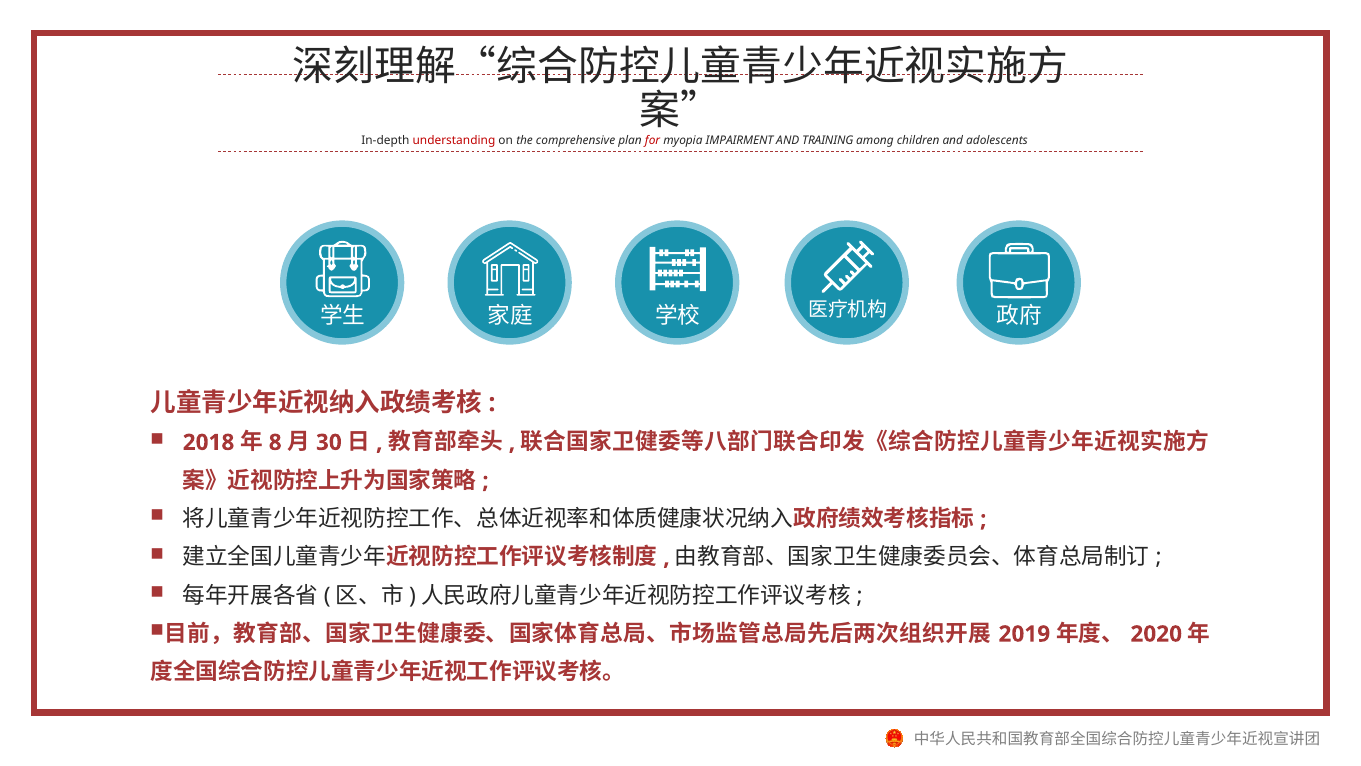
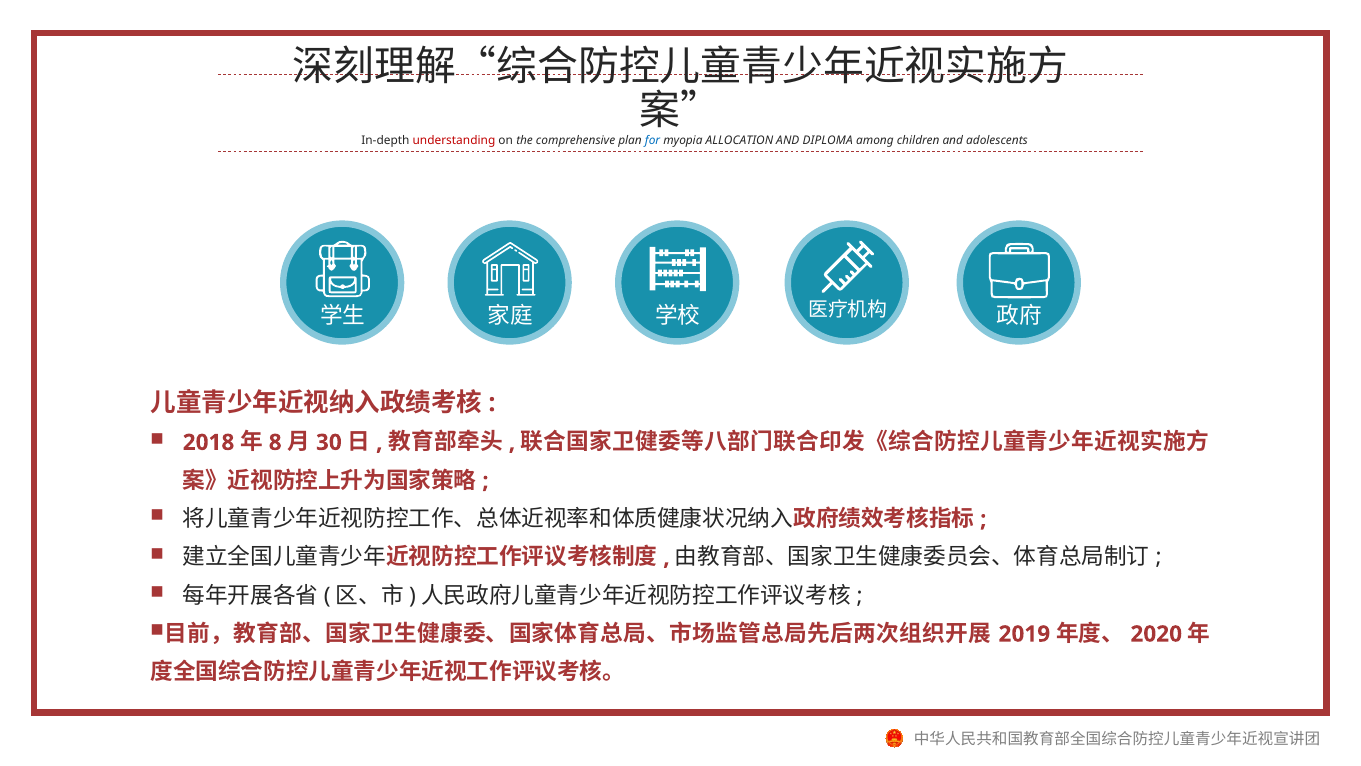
for colour: red -> blue (653, 141)
IMPAIRMENT: IMPAIRMENT -> ALLOCATION (739, 141)
TRAINING: TRAINING -> DIPLOMA (828, 141)
